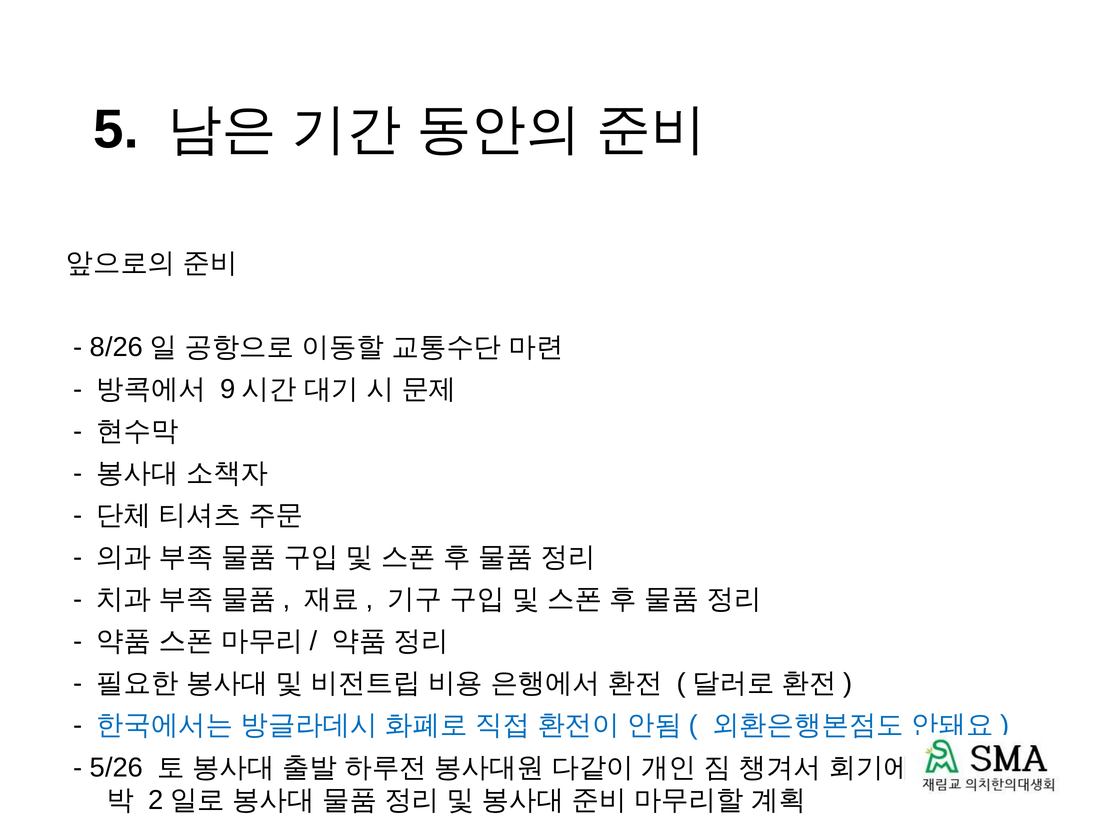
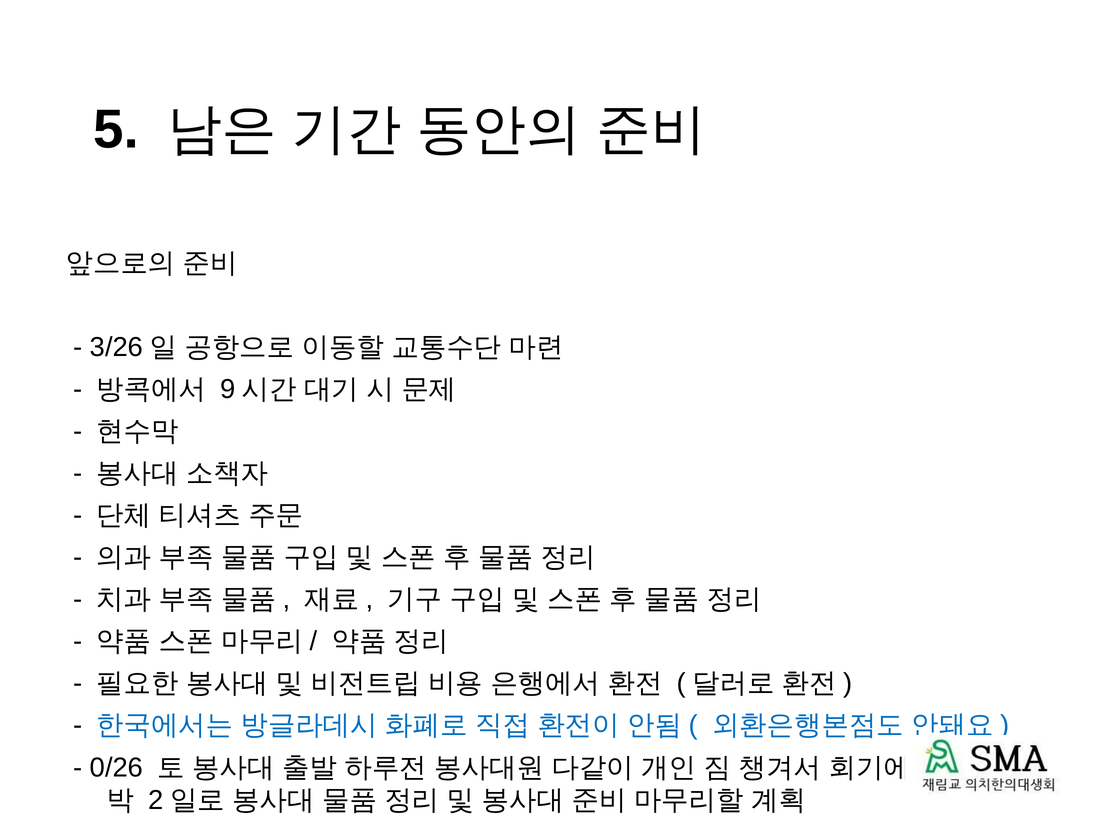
8/26: 8/26 -> 3/26 (117, 347)
5/26: 5/26 -> 0/26 (117, 767)
